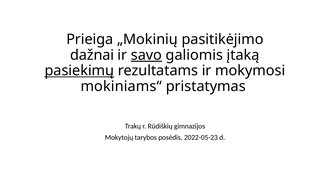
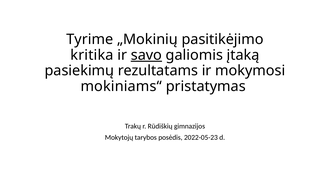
Prieiga: Prieiga -> Tyrime (90, 39)
dažnai: dažnai -> kritika (92, 55)
pasiekimų underline: present -> none (79, 70)
